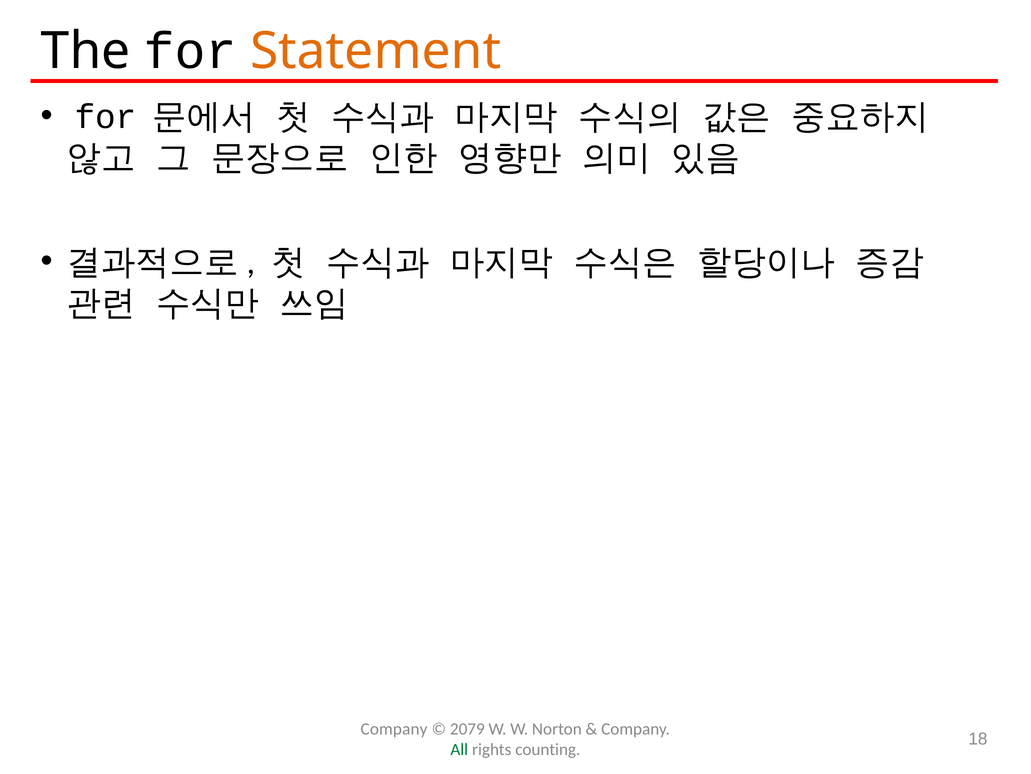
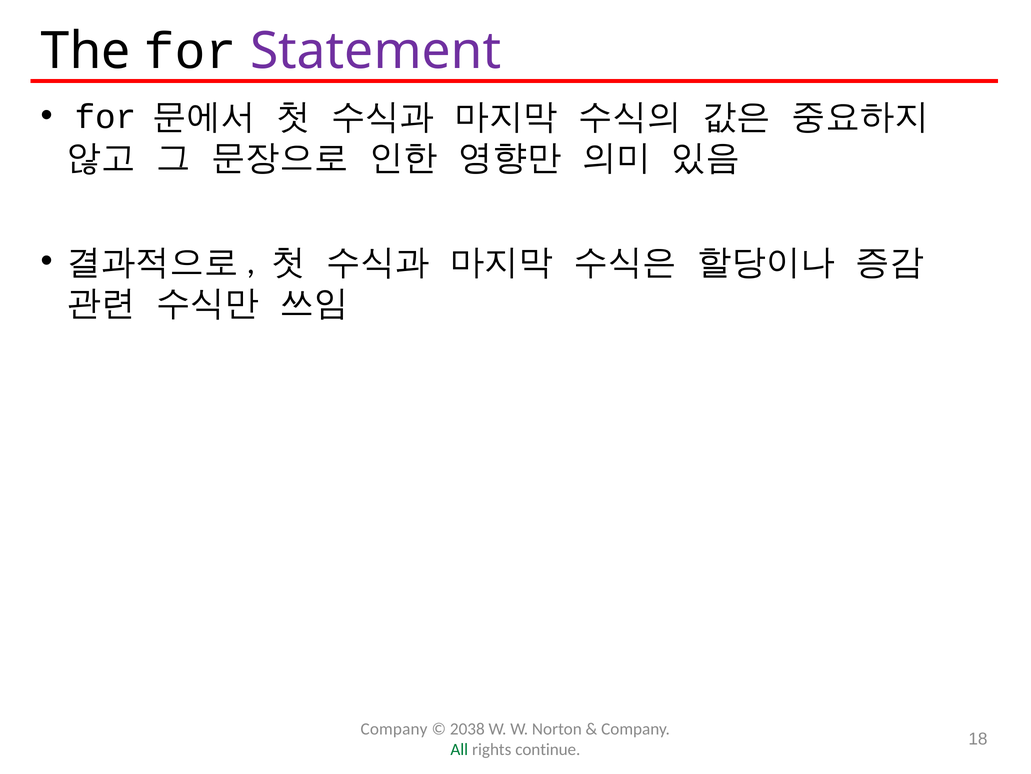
Statement colour: orange -> purple (376, 51)
2079: 2079 -> 2038 (467, 728)
counting: counting -> continue (548, 749)
